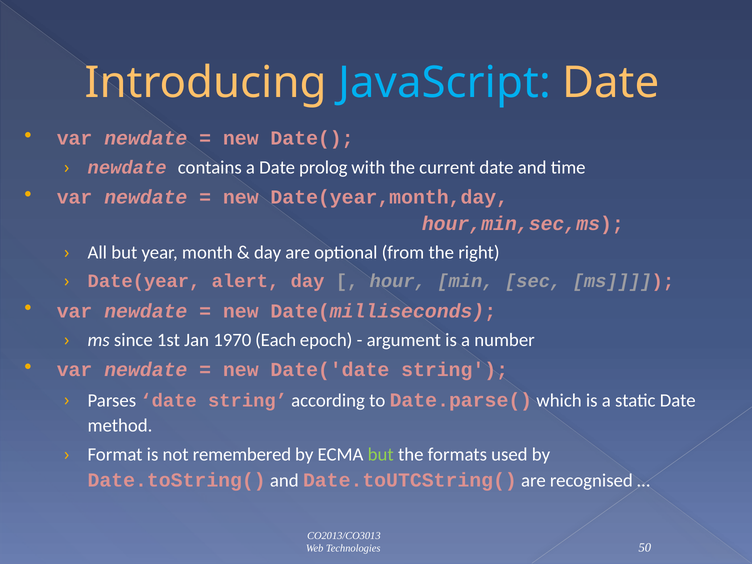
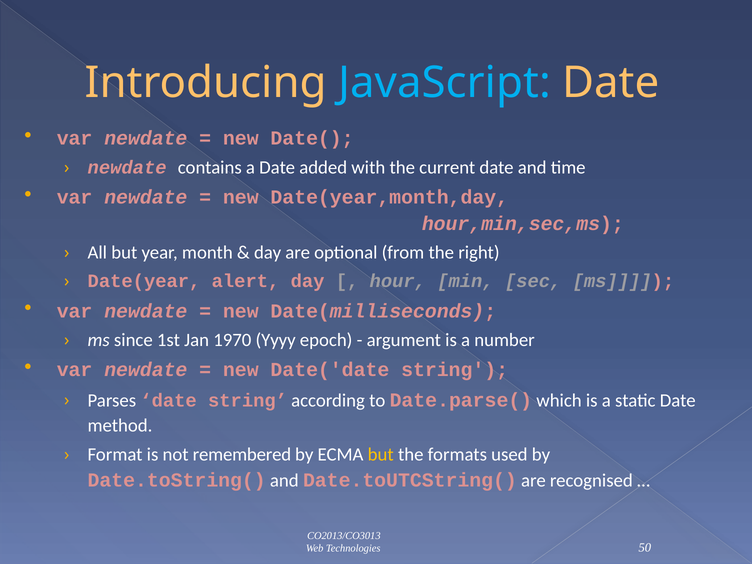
prolog: prolog -> added (323, 168)
Each: Each -> Yyyy (276, 340)
but colour: light green -> yellow (381, 455)
